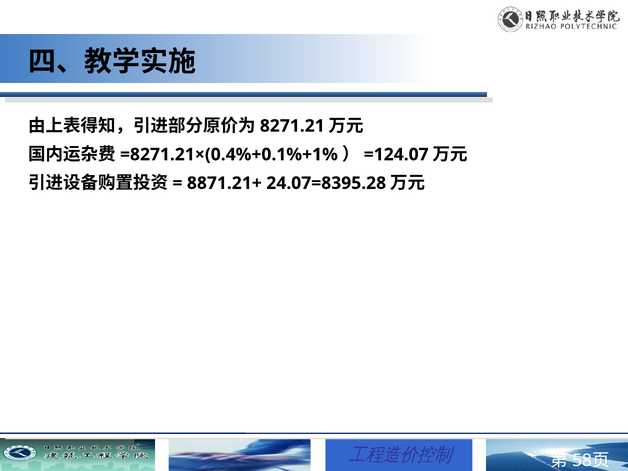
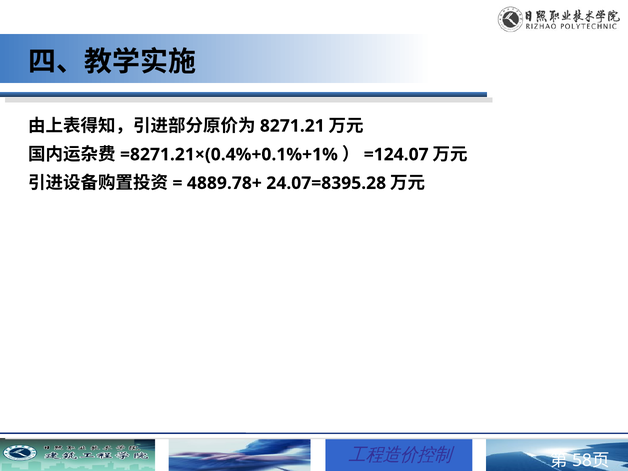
8871.21+: 8871.21+ -> 4889.78+ (224, 183)
